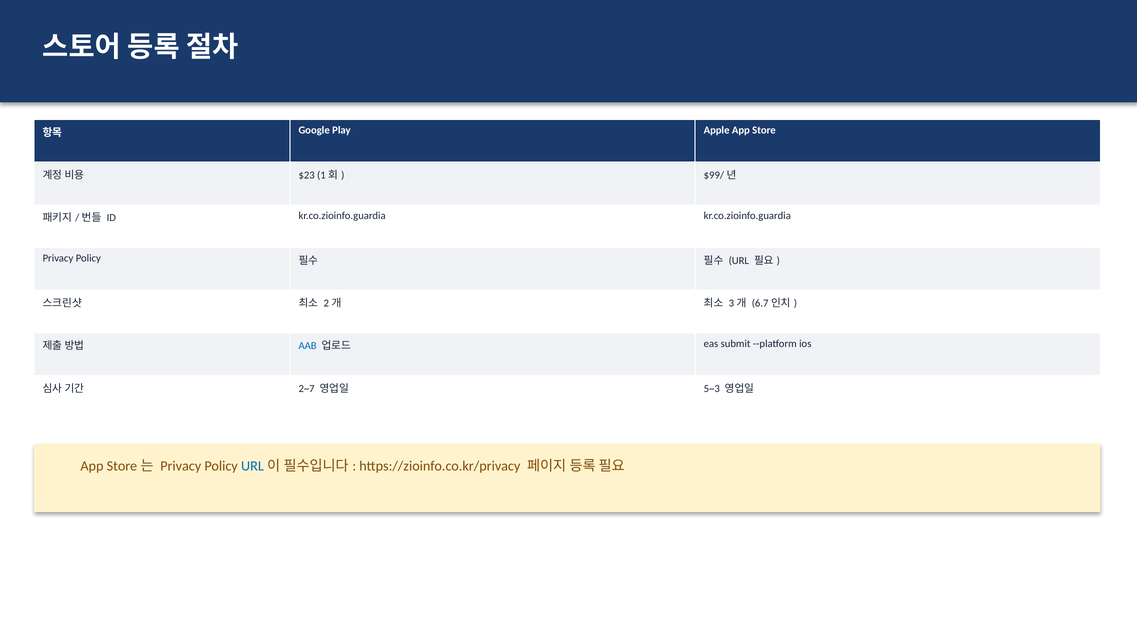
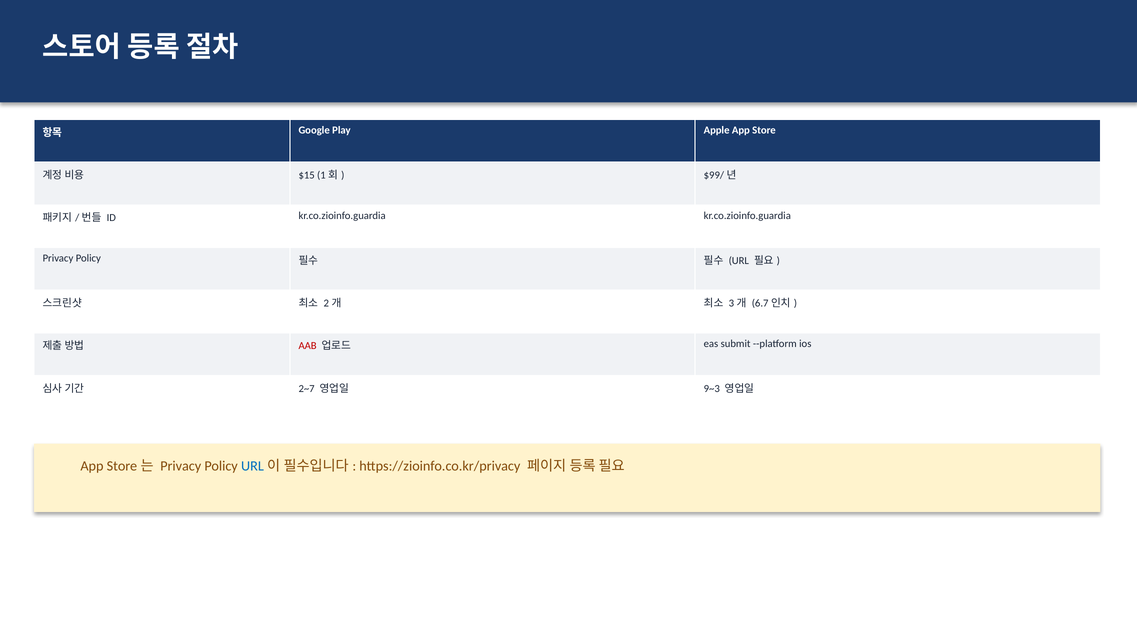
$23: $23 -> $15 (307, 175)
AAB colour: blue -> red (308, 346)
5~3: 5~3 -> 9~3 (712, 388)
